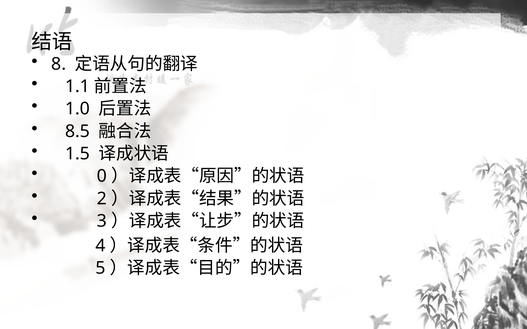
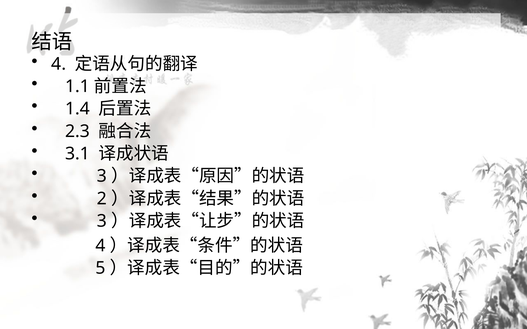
8: 8 -> 4 (59, 64)
1.0: 1.0 -> 1.4 (77, 109)
8.5: 8.5 -> 2.3 (77, 131)
1.5: 1.5 -> 3.1 (77, 154)
0: 0 -> 3 (102, 176)
